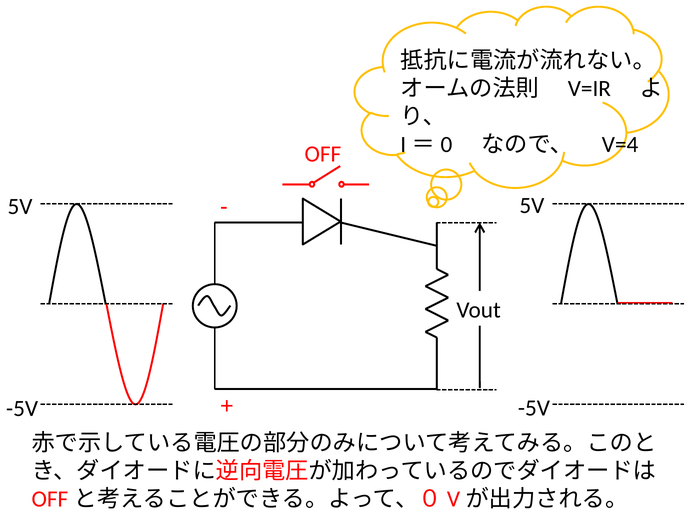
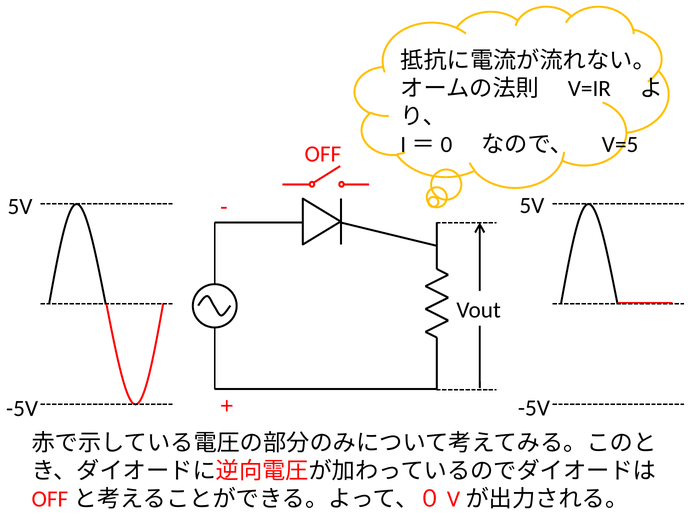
V=4: V=4 -> V=5 (620, 144)
